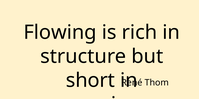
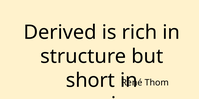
Flowing: Flowing -> Derived (60, 33)
